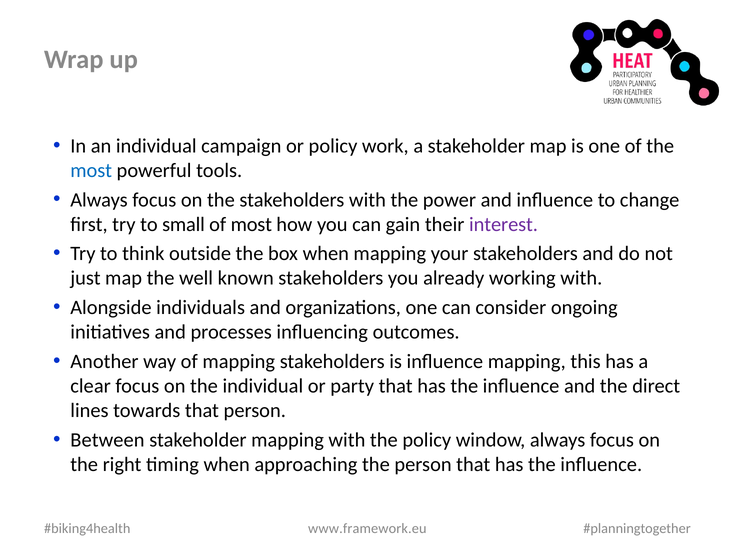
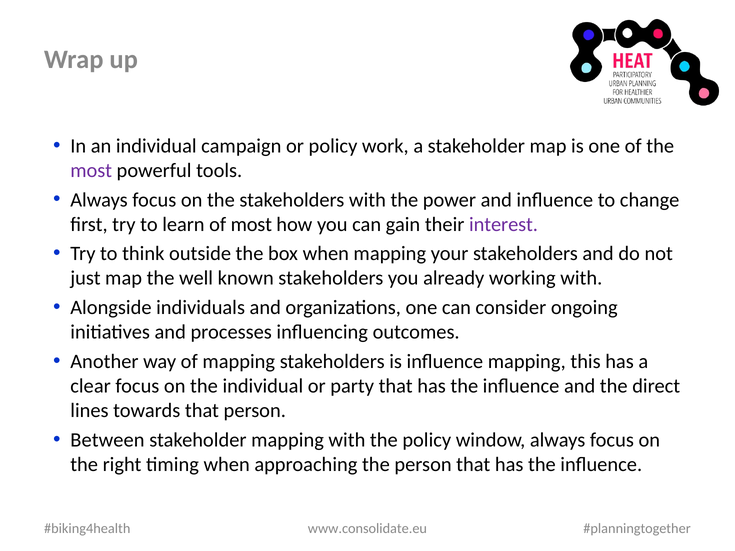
most colour: blue -> purple (91, 170)
small: small -> learn (183, 224)
www.framework.eu: www.framework.eu -> www.consolidate.eu (367, 529)
